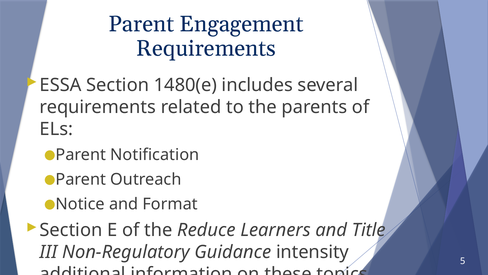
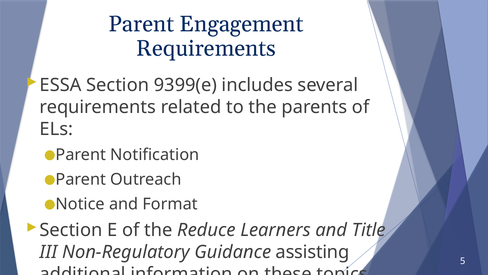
1480(e: 1480(e -> 9399(e (185, 85)
intensity: intensity -> assisting (313, 252)
